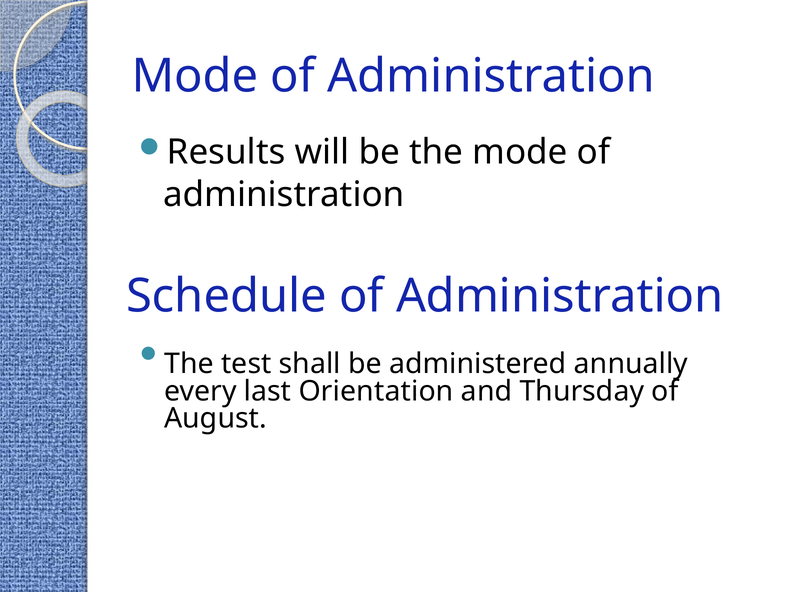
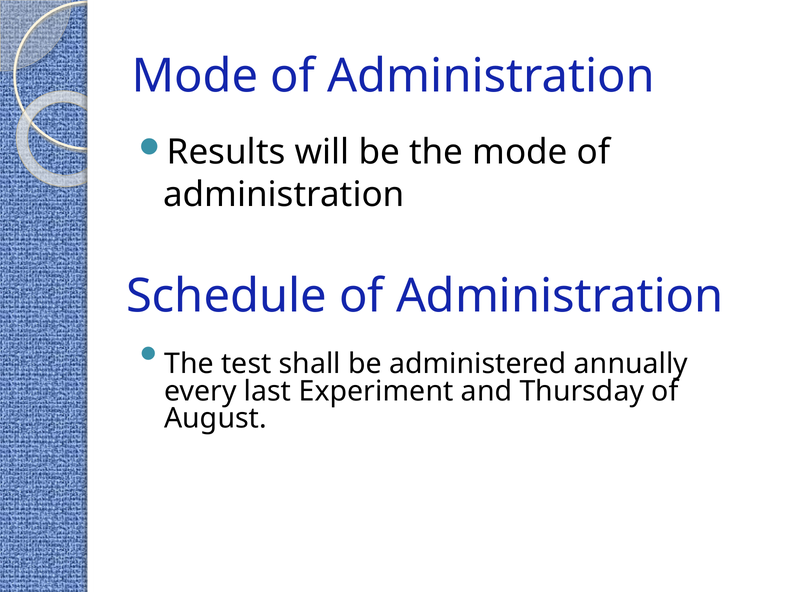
Orientation: Orientation -> Experiment (376, 391)
